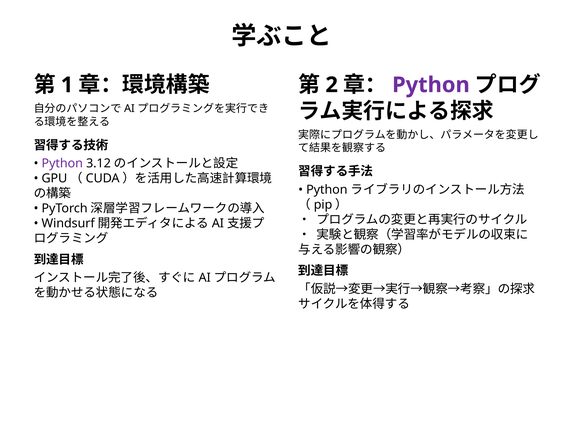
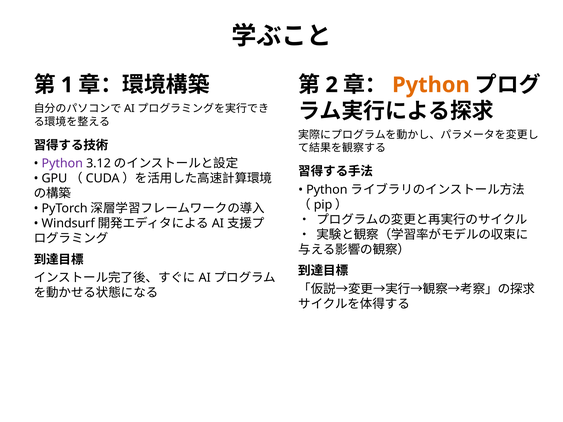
Python colour: purple -> orange (431, 85)
